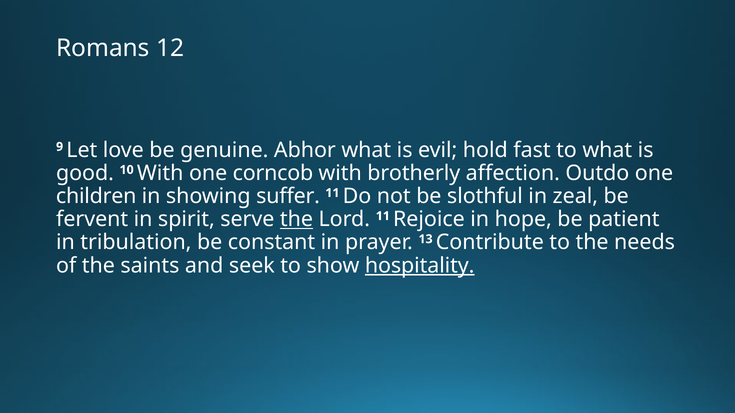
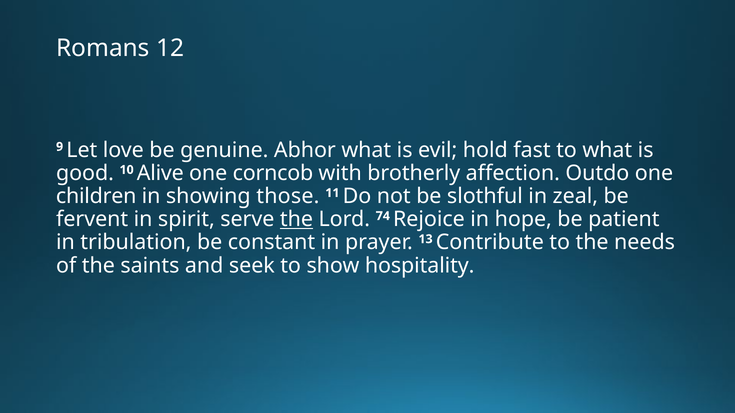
10 With: With -> Alive (160, 173)
suffer: suffer -> those (288, 196)
Lord 11: 11 -> 74 (383, 216)
hospitality underline: present -> none (420, 266)
